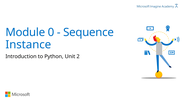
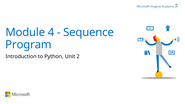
0: 0 -> 4 (51, 32)
Instance: Instance -> Program (28, 45)
